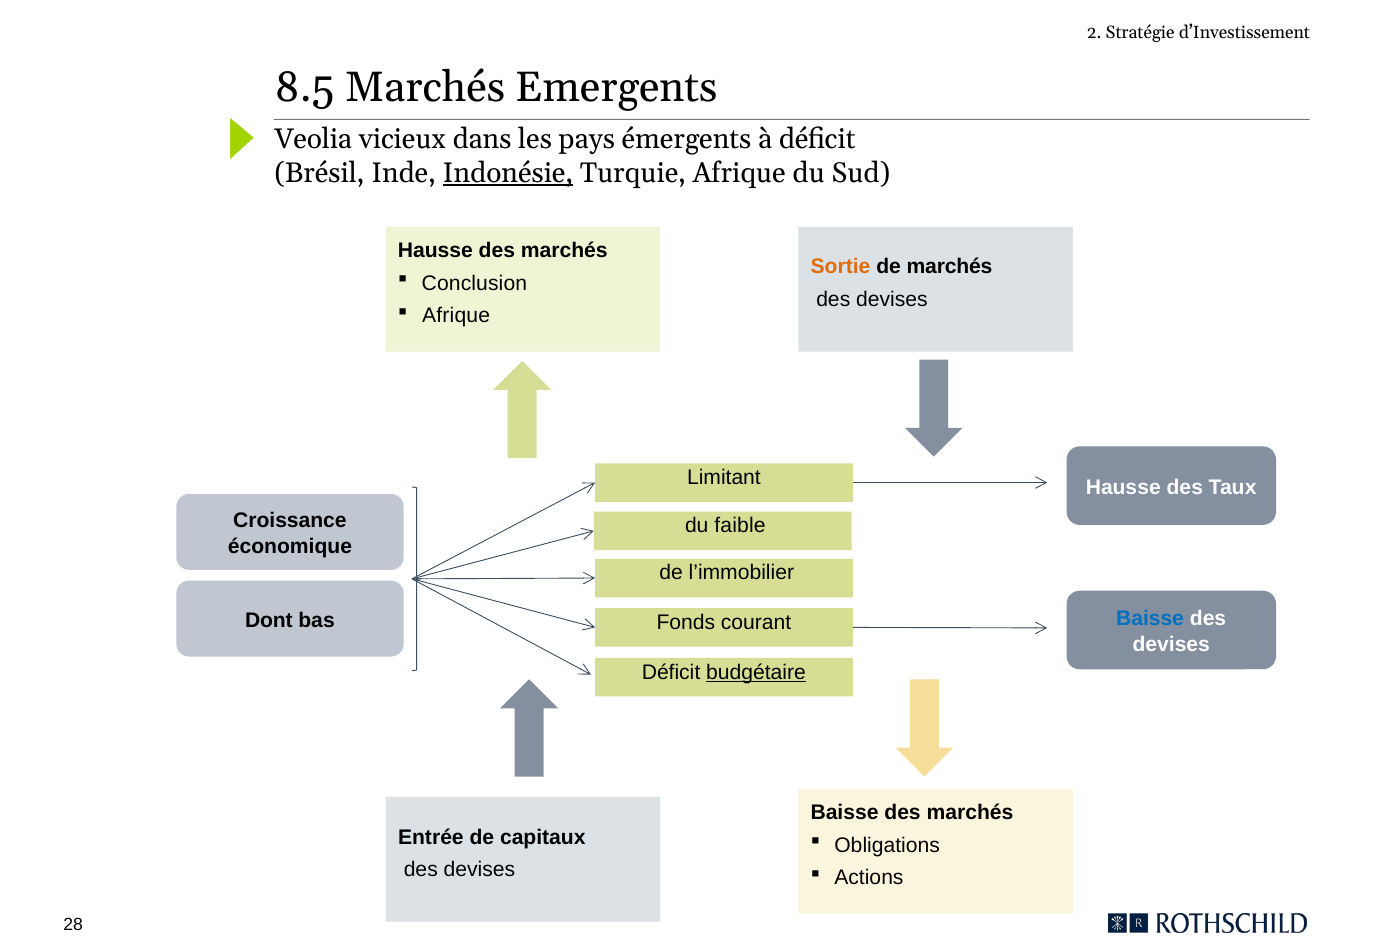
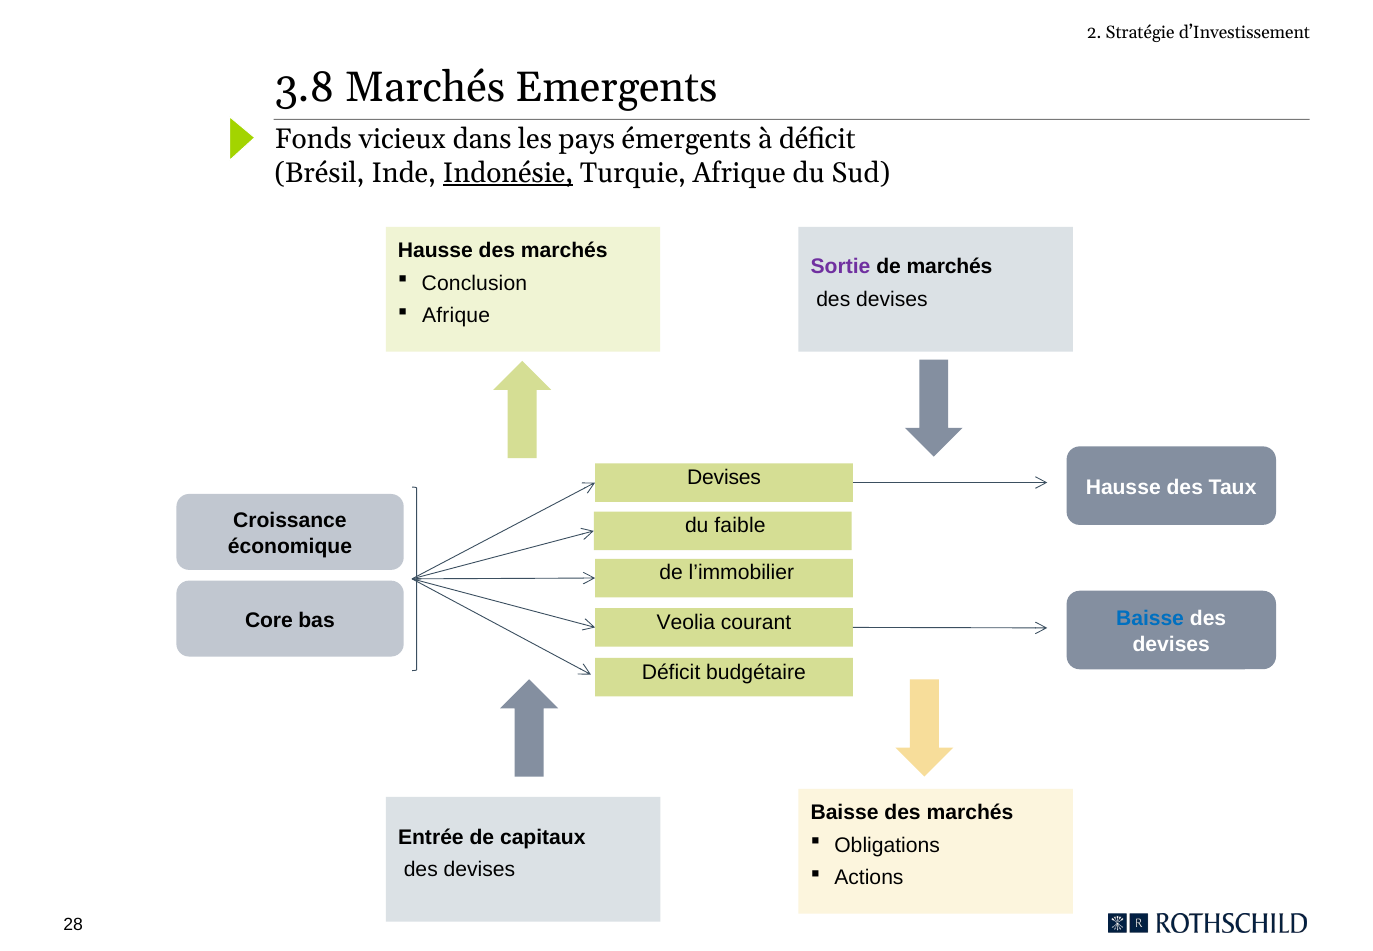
8.5: 8.5 -> 3.8 (305, 87)
Veolia: Veolia -> Fonds (313, 139)
Sortie colour: orange -> purple (840, 267)
Limitant: Limitant -> Devises (724, 477)
Dont: Dont -> Core (269, 620)
Fonds: Fonds -> Veolia (686, 622)
budgétaire underline: present -> none (756, 672)
